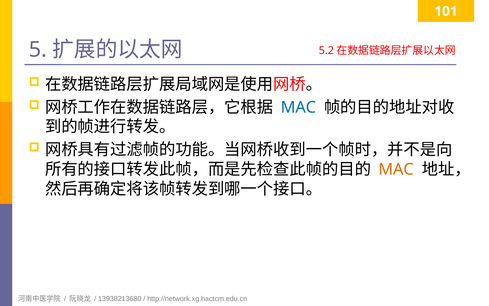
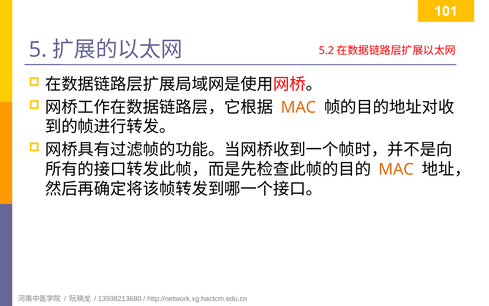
MAC colour: blue -> orange (298, 107)
